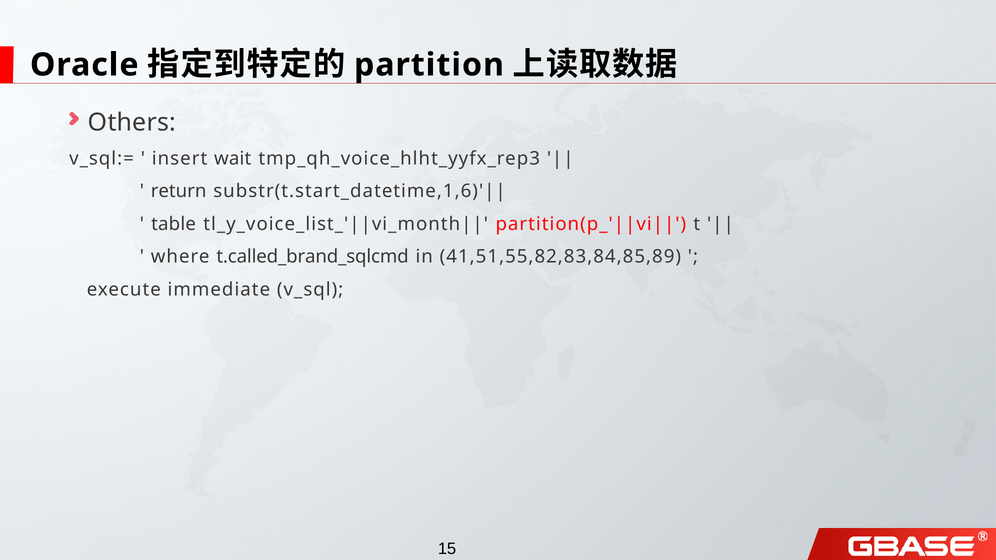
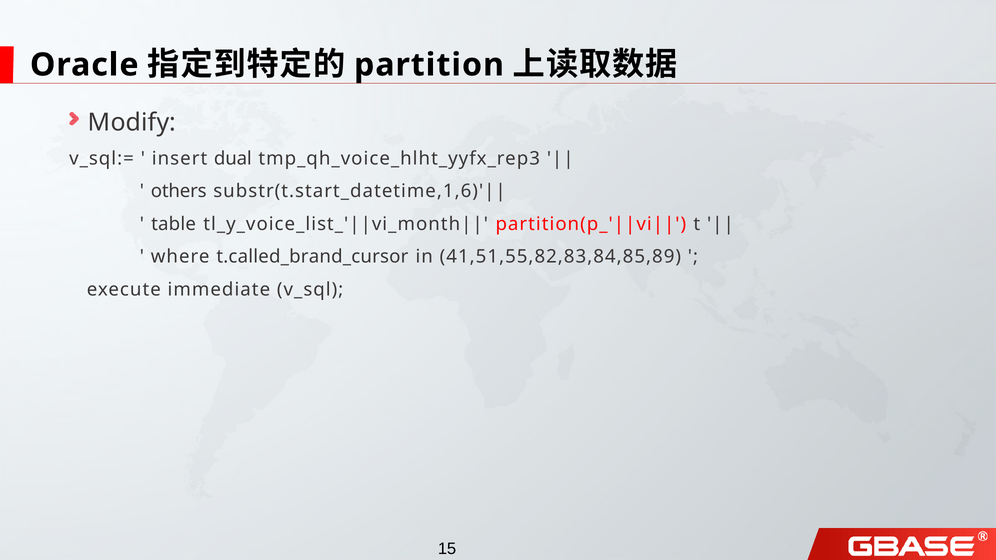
Others: Others -> Modify (132, 122)
wait: wait -> dual (233, 158)
return: return -> others (179, 191)
t.called_brand_sqlcmd: t.called_brand_sqlcmd -> t.called_brand_cursor (312, 257)
